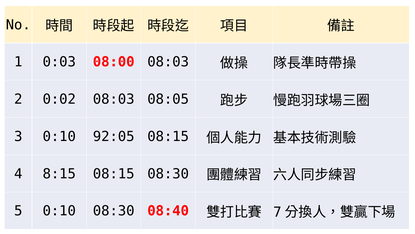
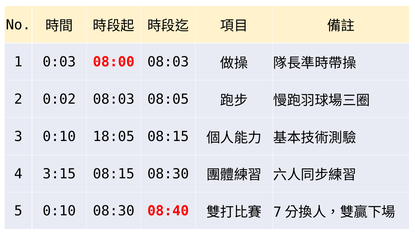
92:05: 92:05 -> 18:05 (114, 136)
8:15: 8:15 -> 3:15 (59, 173)
